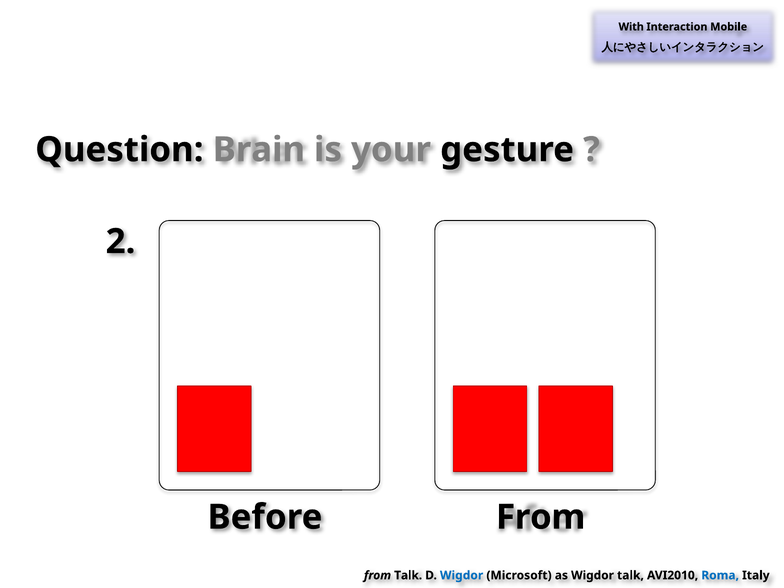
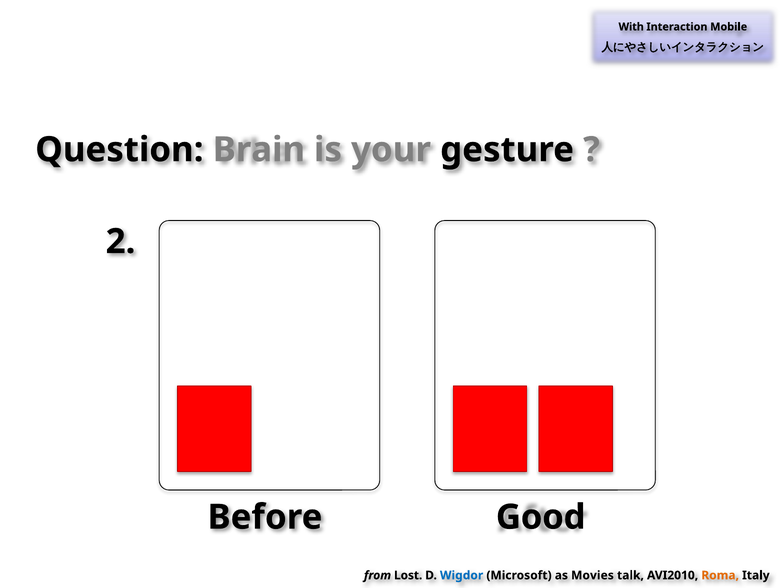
Before From: From -> Good (541, 517)
from Talk: Talk -> Lost (408, 575)
as Wigdor: Wigdor -> Movies (592, 575)
Roma colour: blue -> orange (720, 575)
